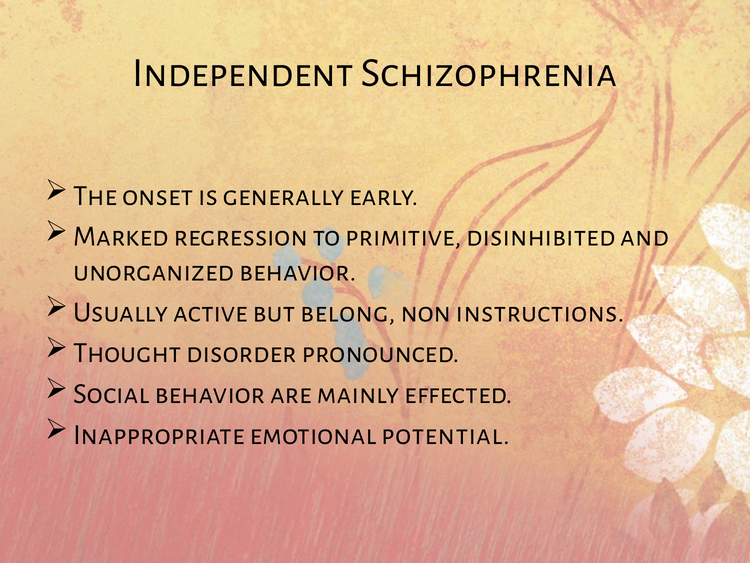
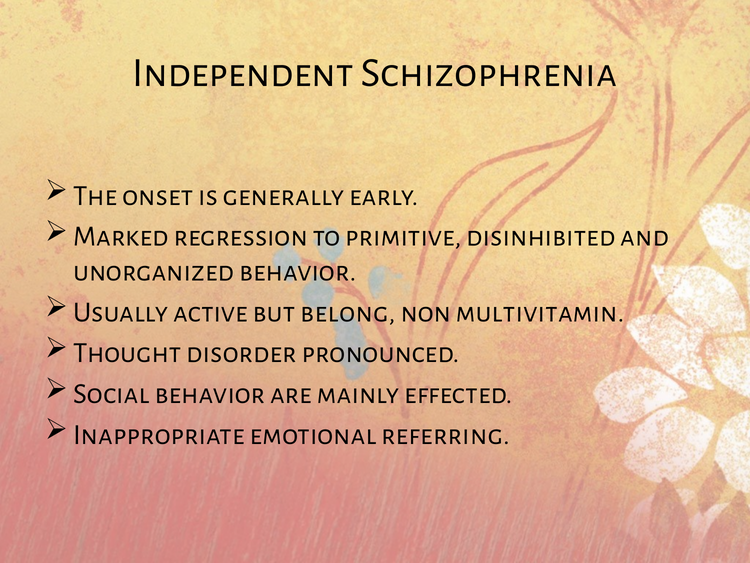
instructions: instructions -> multivitamin (540, 312)
potential: potential -> referring (446, 434)
